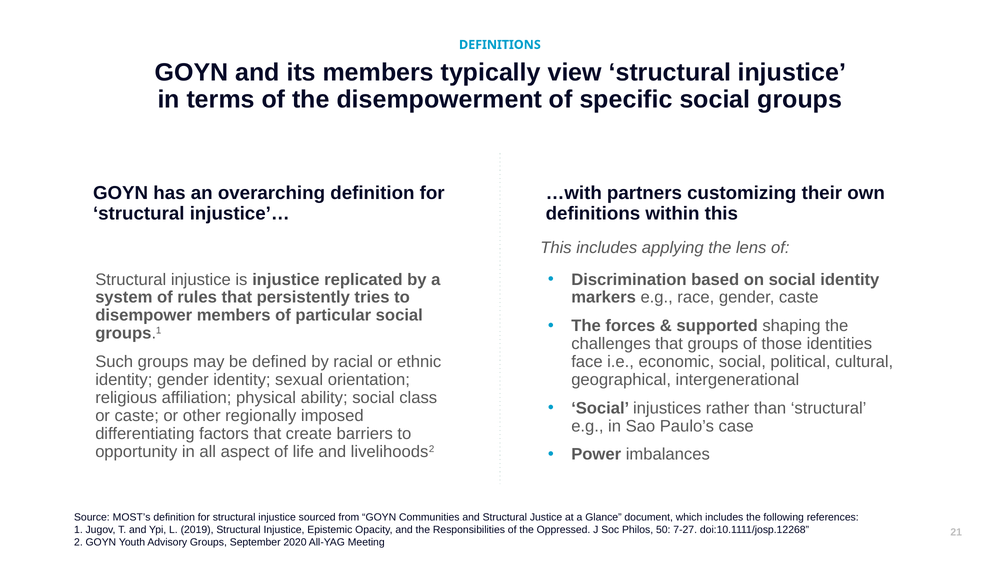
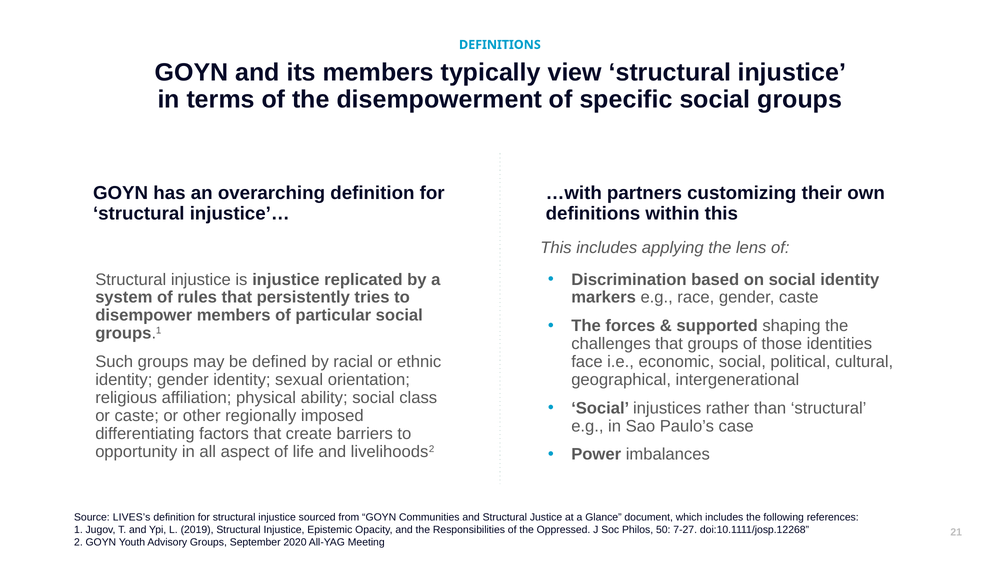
MOST’s: MOST’s -> LIVES’s (132, 518)
